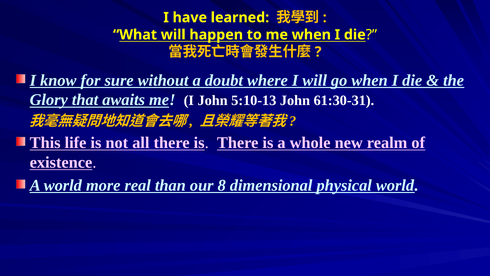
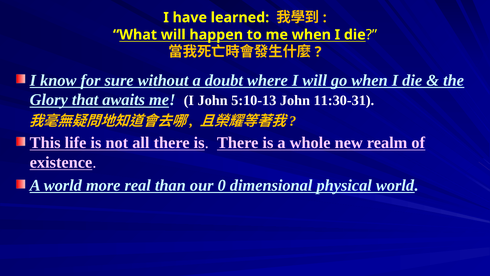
61:30-31: 61:30-31 -> 11:30-31 (344, 100)
8: 8 -> 0 (222, 185)
